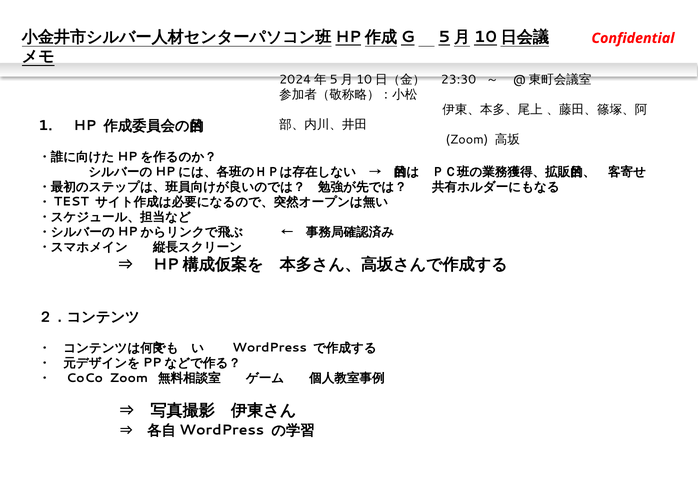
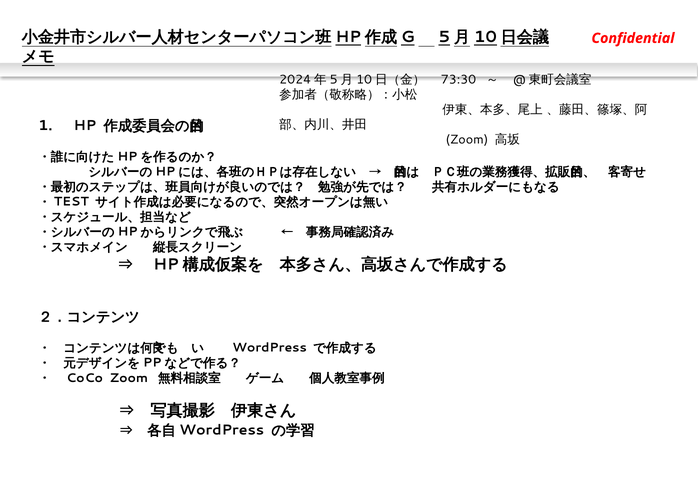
23:30: 23:30 -> 73:30 (459, 79)
